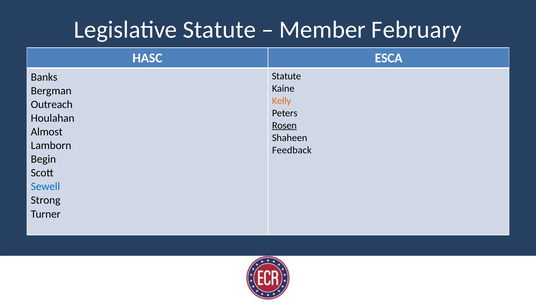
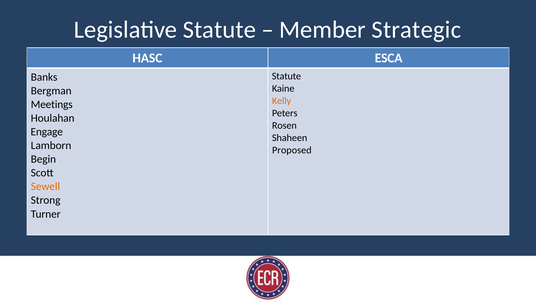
February: February -> Strategic (416, 30)
Outreach: Outreach -> Meetings (52, 104)
Rosen underline: present -> none (284, 125)
Almost: Almost -> Engage (47, 132)
Feedback: Feedback -> Proposed (292, 150)
Sewell colour: blue -> orange (45, 186)
